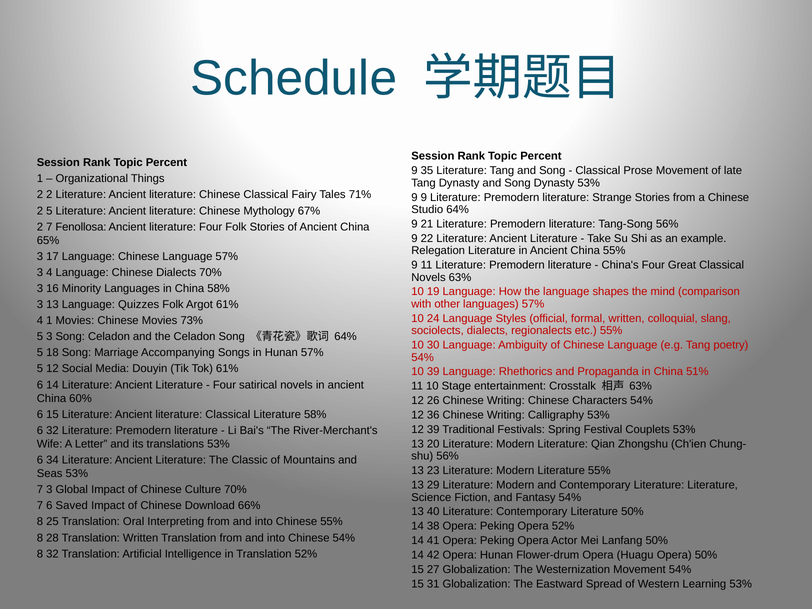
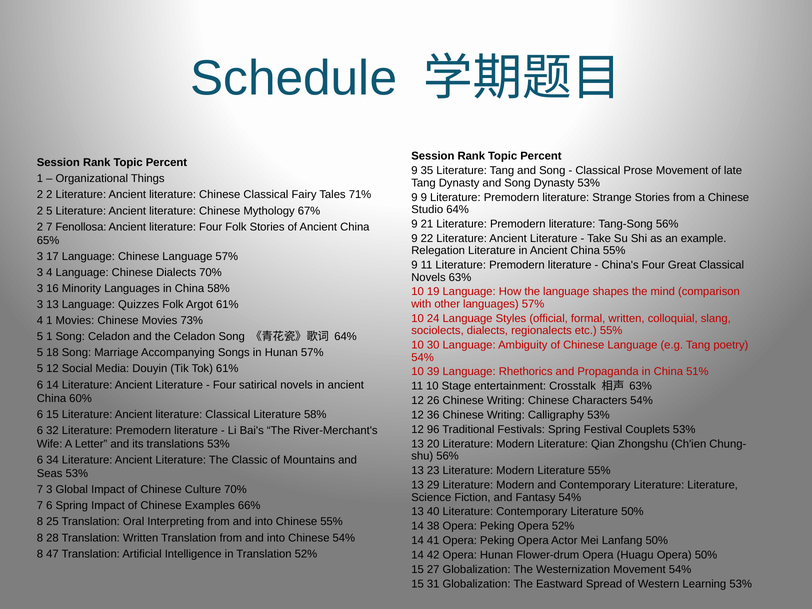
5 3: 3 -> 1 (49, 337)
12 39: 39 -> 96 (433, 430)
6 Saved: Saved -> Spring (72, 506)
Download: Download -> Examples (210, 506)
8 32: 32 -> 47 (52, 554)
